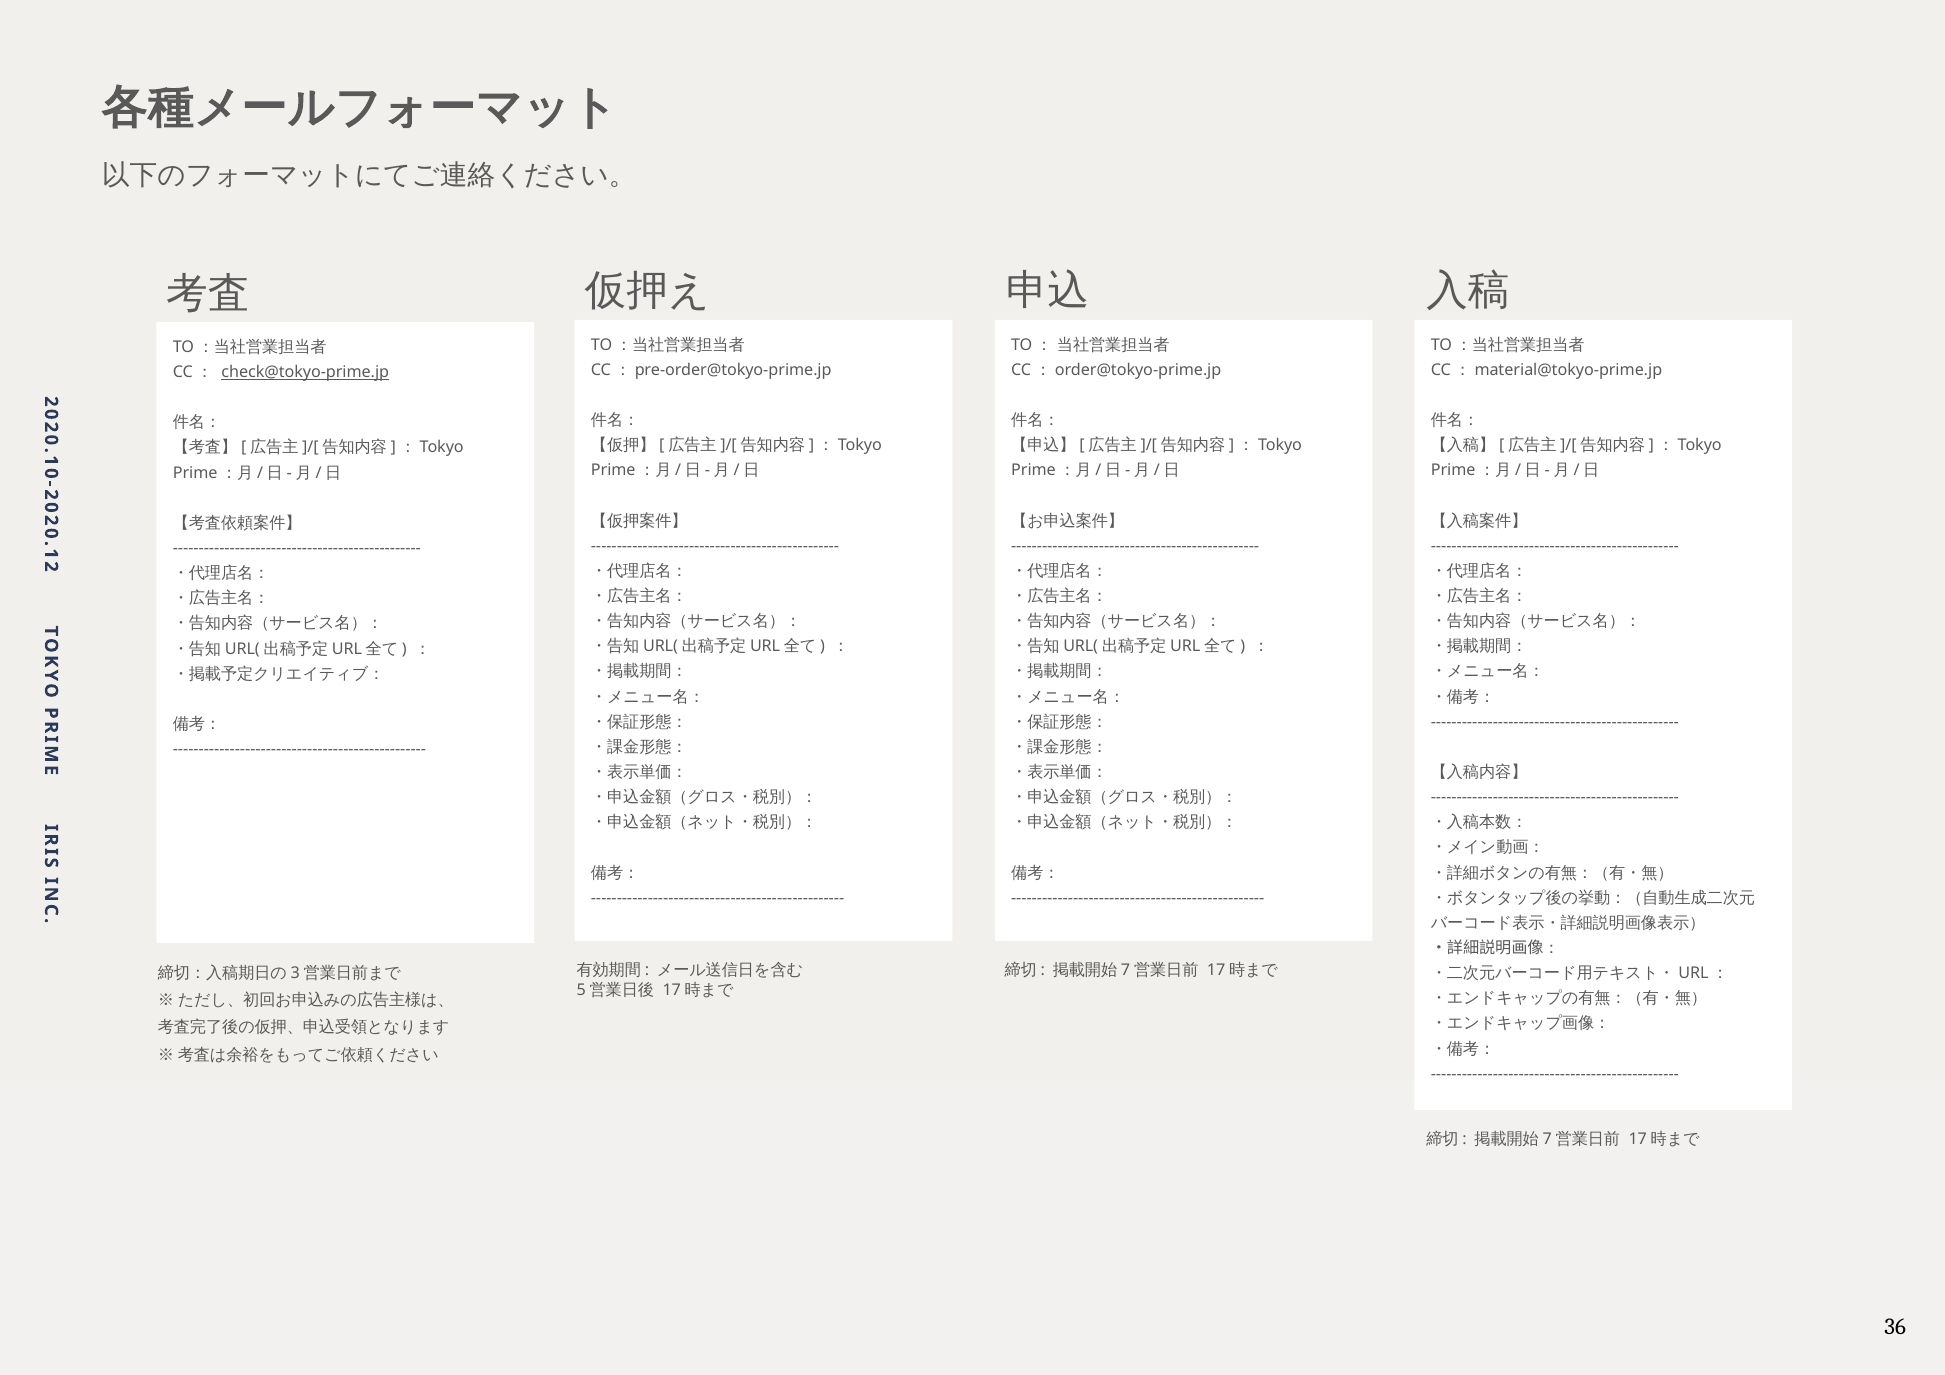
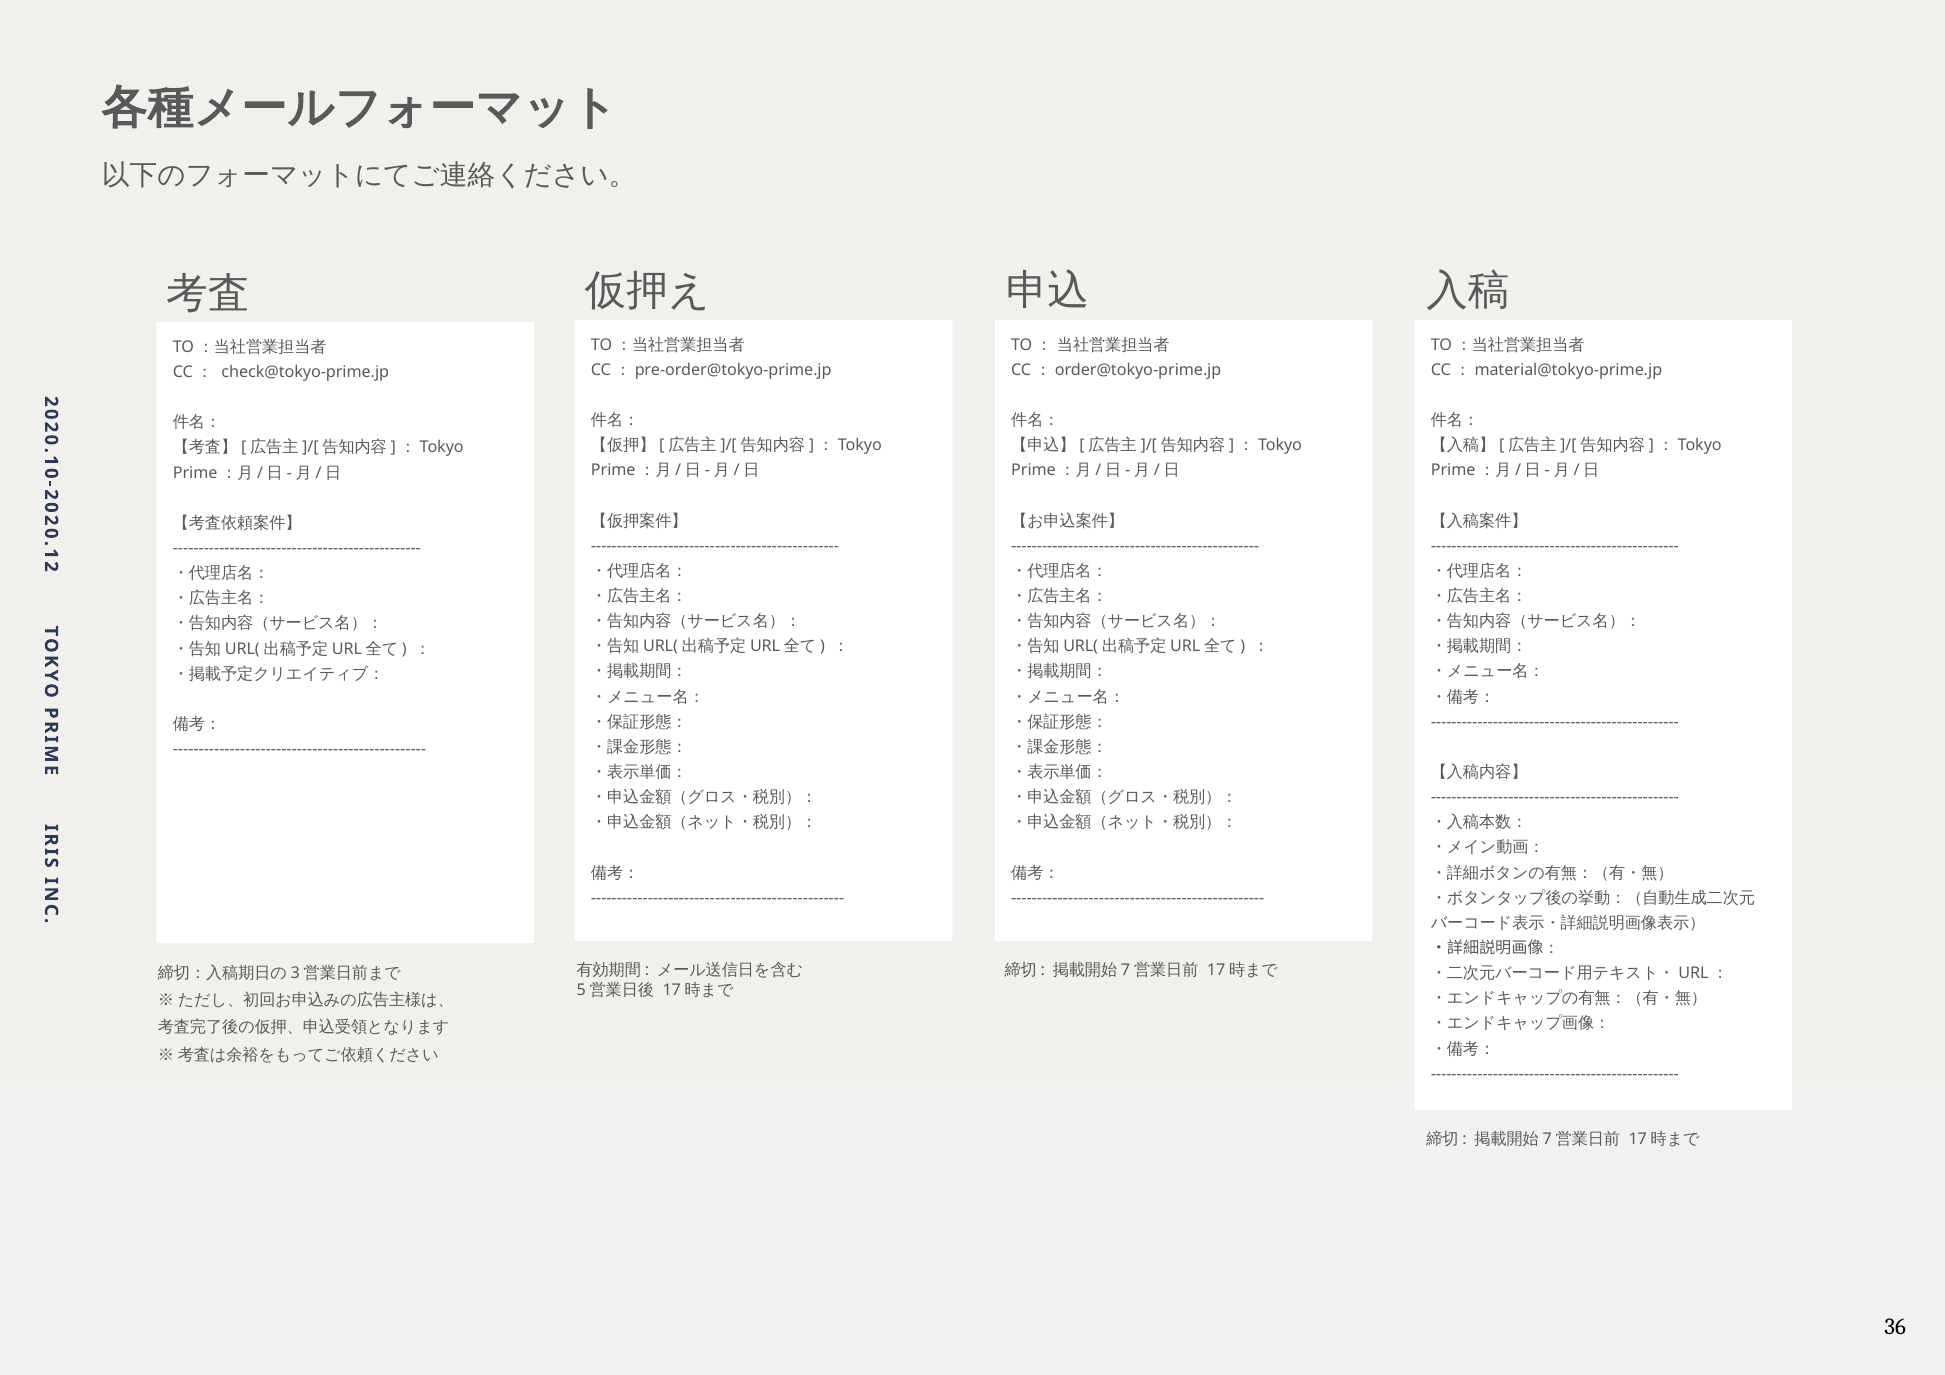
check@tokyo-prime.jp underline: present -> none (305, 372)
